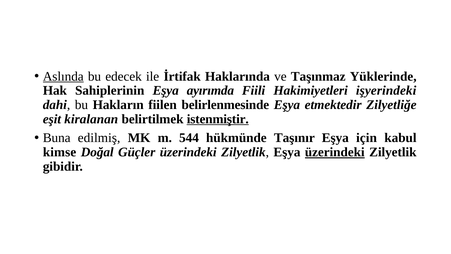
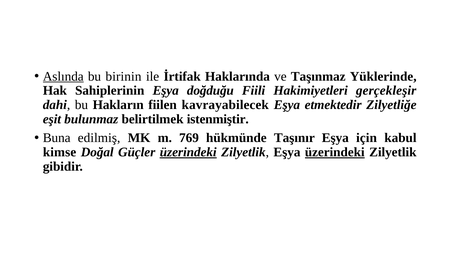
edecek: edecek -> birinin (123, 76)
ayırımda: ayırımda -> doğduğu (210, 90)
işyerindeki: işyerindeki -> gerçekleşir (386, 90)
belirlenmesinde: belirlenmesinde -> kavrayabilecek (225, 105)
kiralanan: kiralanan -> bulunmaz (91, 119)
istenmiştir underline: present -> none (218, 119)
544: 544 -> 769 (189, 138)
üzerindeki underline: none -> present (188, 152)
